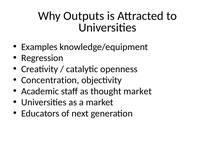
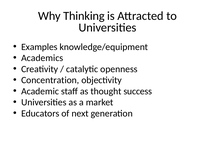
Outputs: Outputs -> Thinking (84, 16)
Regression: Regression -> Academics (42, 58)
thought market: market -> success (138, 91)
